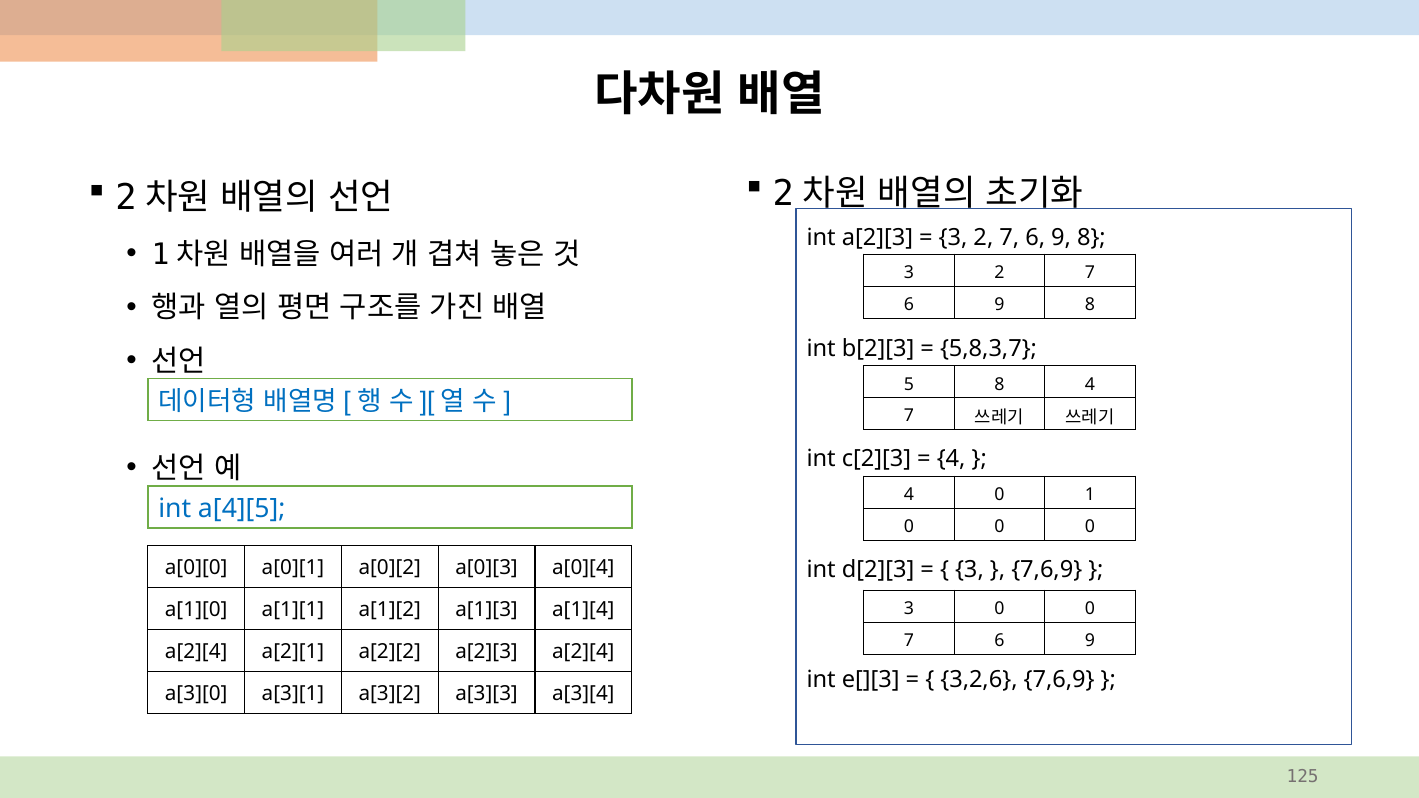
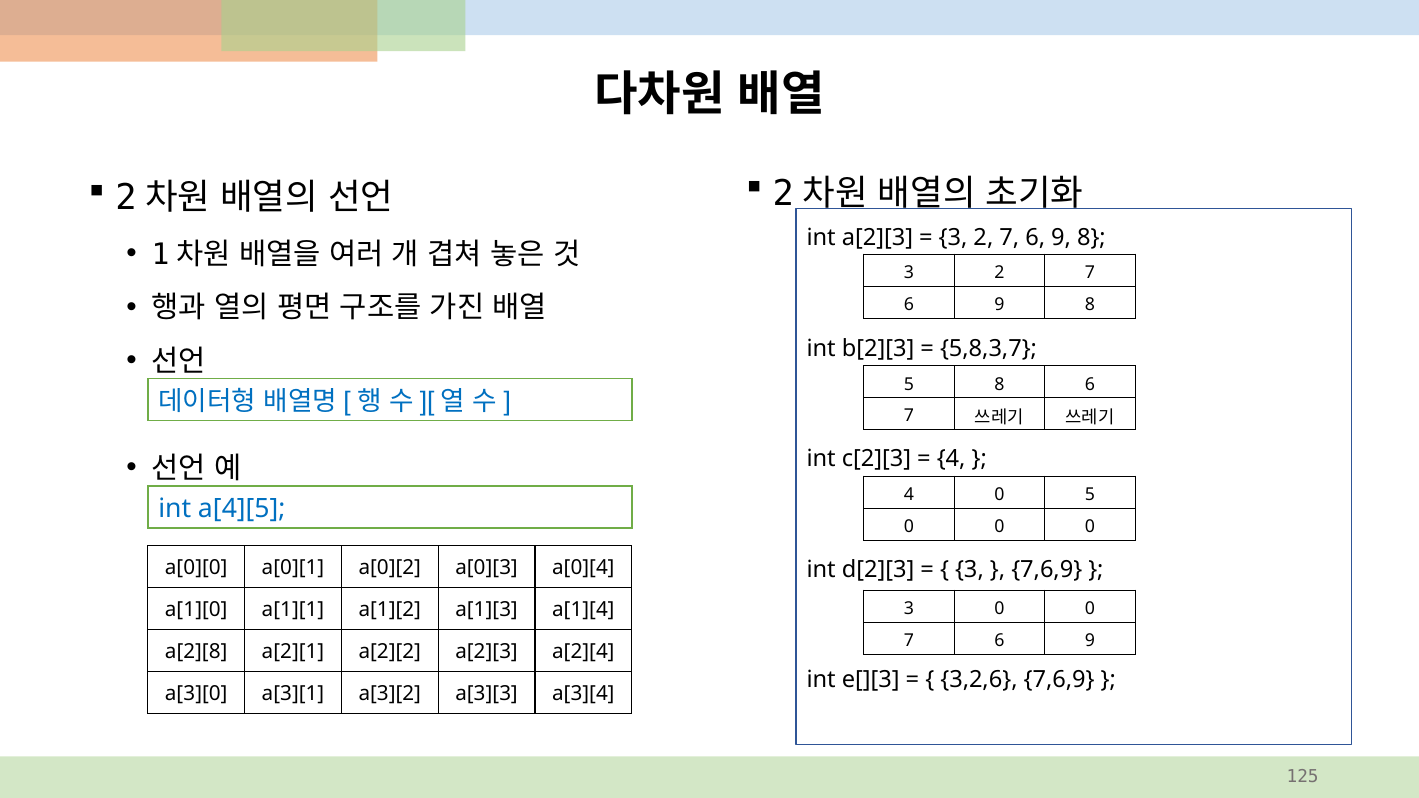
8 4: 4 -> 6 (1090, 384)
0 1: 1 -> 5 (1090, 495)
a[2][4: a[2][4 -> a[2][8 (196, 652)
